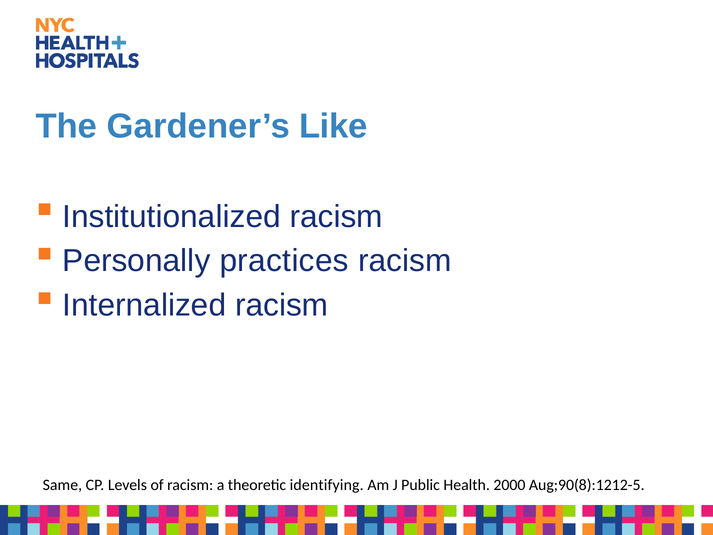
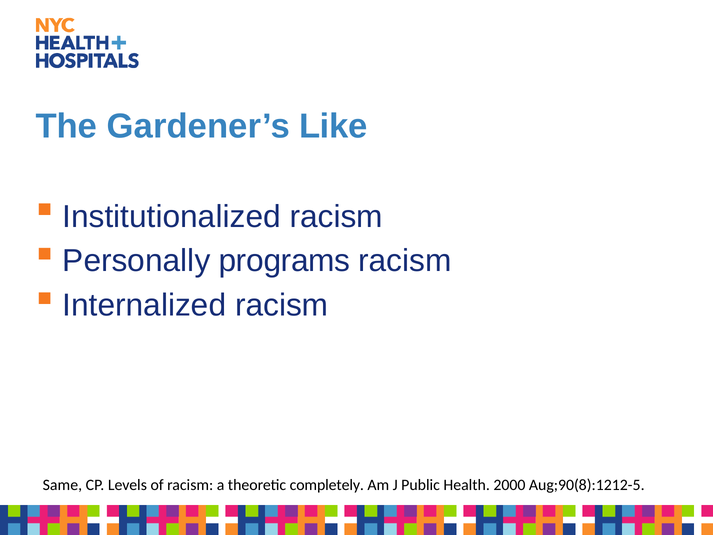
practices: practices -> programs (284, 261)
identifying: identifying -> completely (327, 485)
